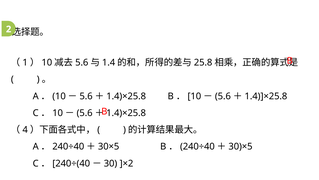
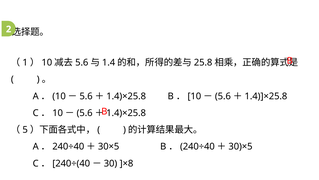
4: 4 -> 5 (25, 129)
]×2: ]×2 -> ]×8 (126, 163)
